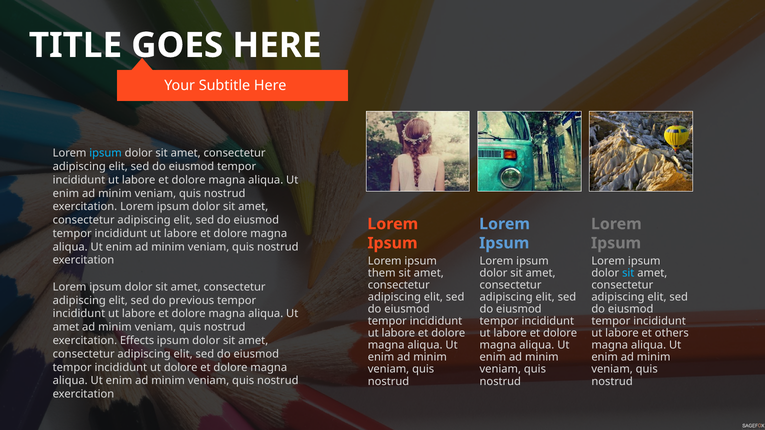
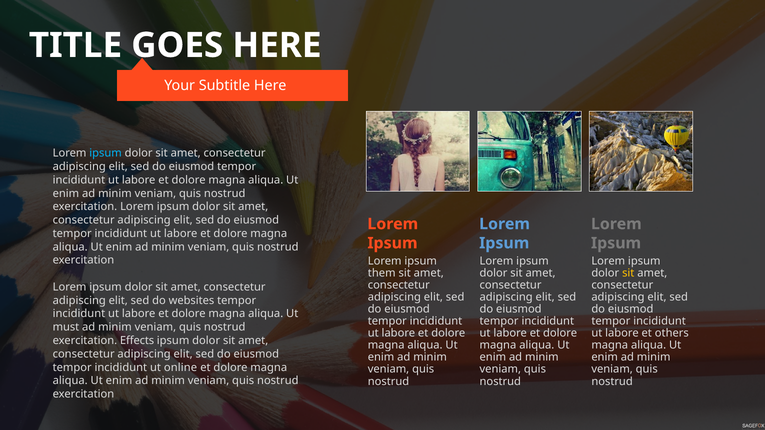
sit colour: light blue -> yellow (628, 273)
previous: previous -> websites (191, 301)
amet: amet -> must (66, 327)
ut dolore: dolore -> online (181, 368)
